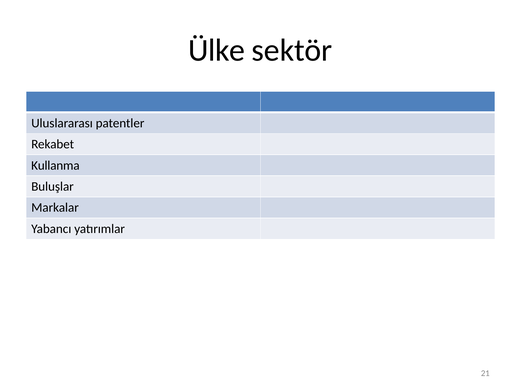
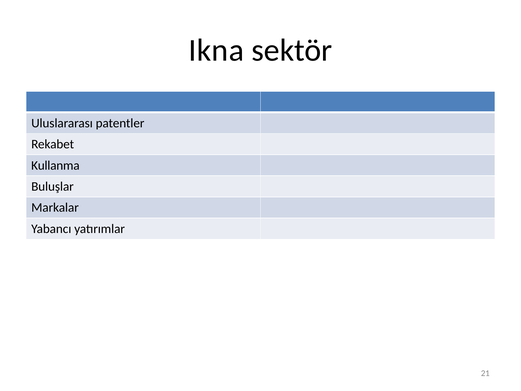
Ülke: Ülke -> Ikna (216, 50)
